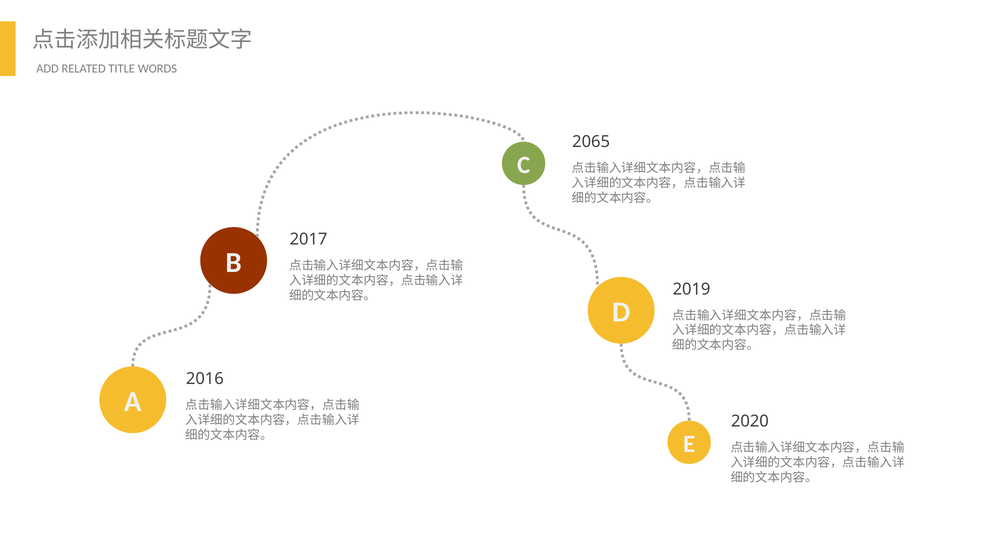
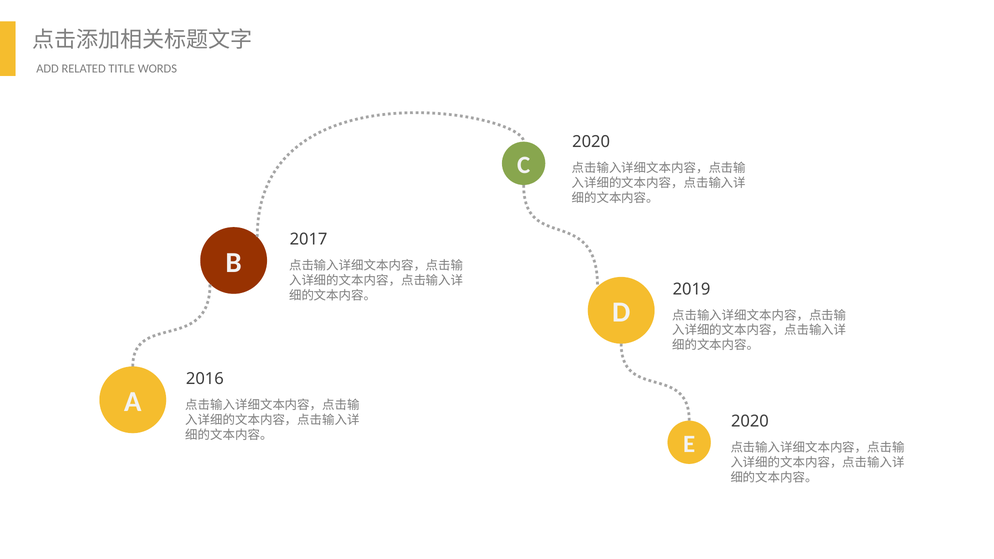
2065: 2065 -> 2020 (591, 142)
